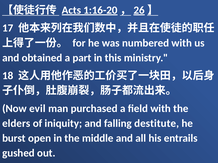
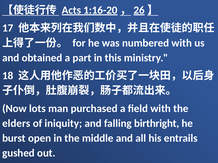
evil: evil -> lots (37, 109)
destitute: destitute -> birthright (157, 124)
